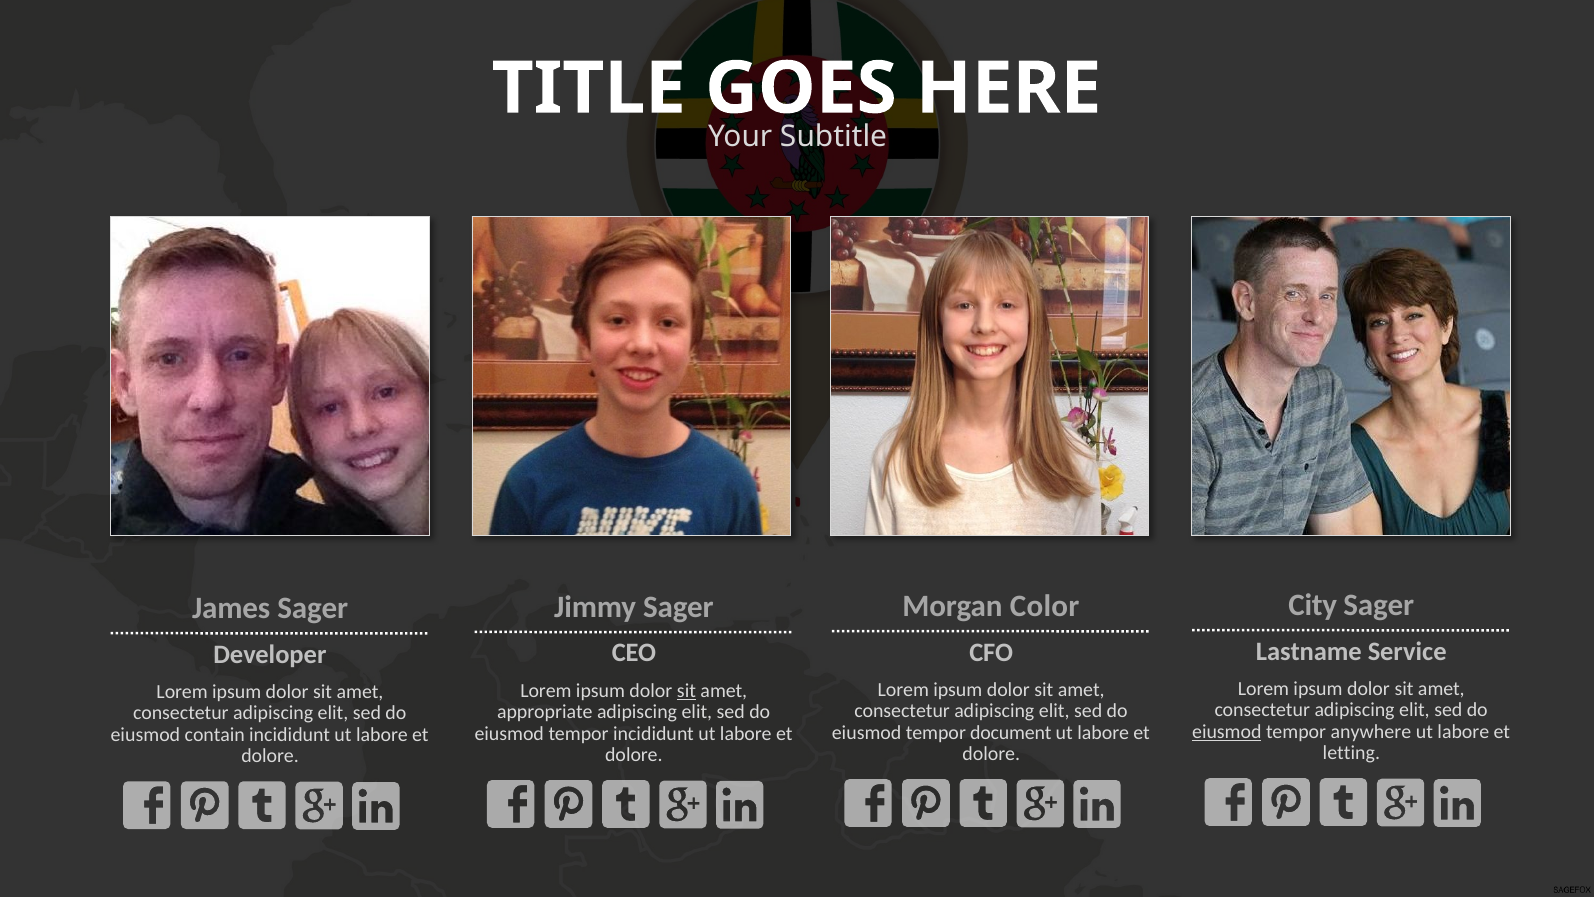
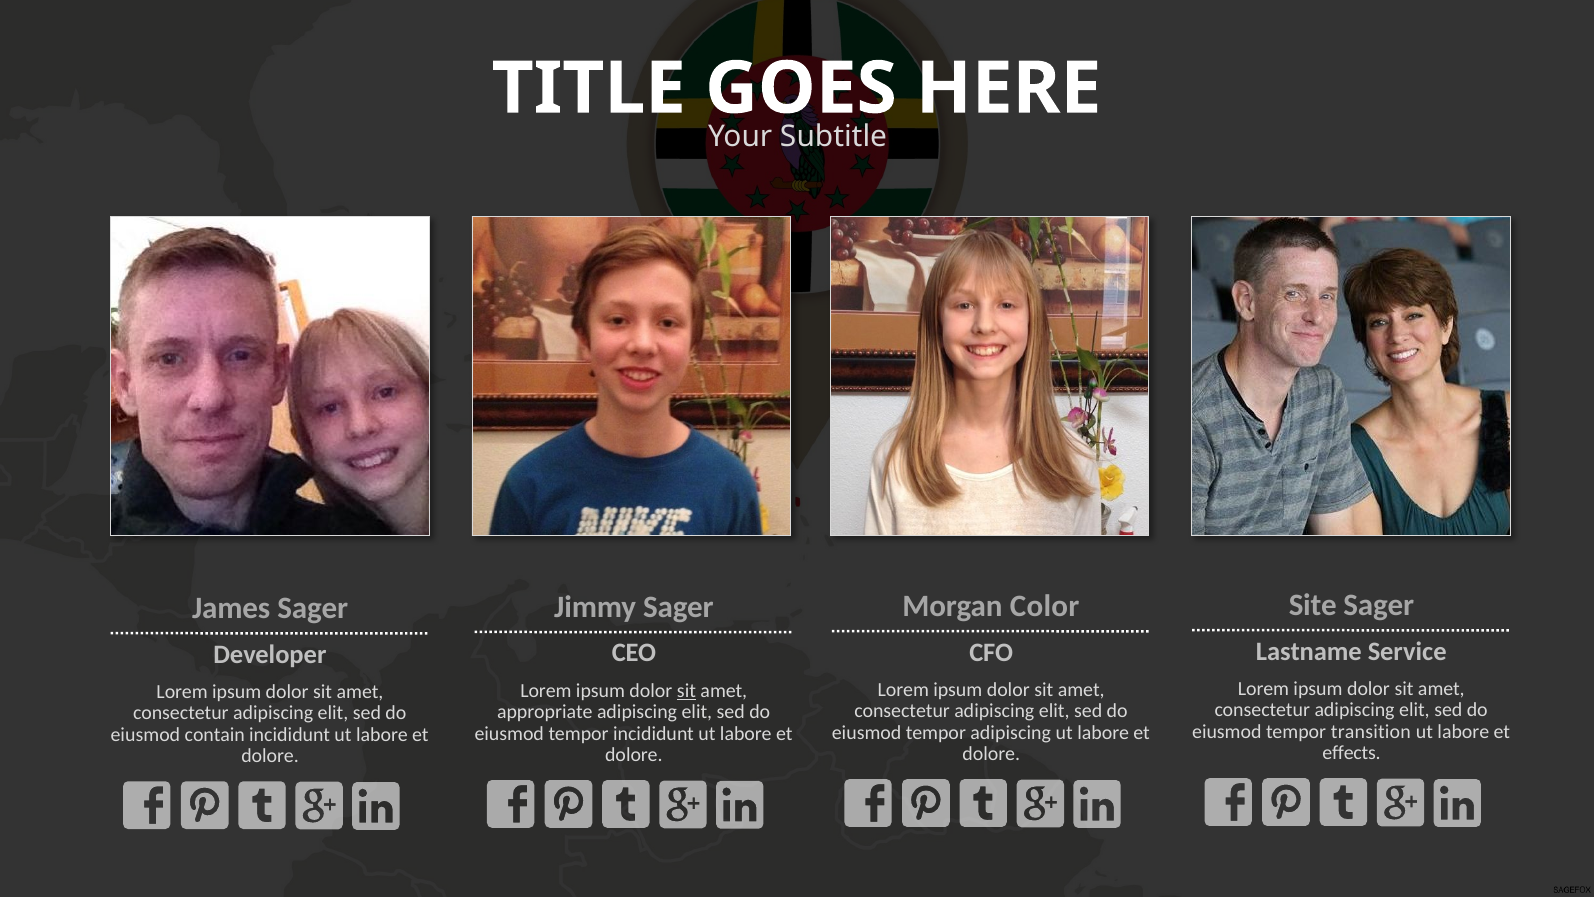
City: City -> Site (1313, 605)
eiusmod underline: present -> none (1227, 732)
anywhere: anywhere -> transition (1371, 732)
tempor document: document -> adipiscing (1011, 732)
letting: letting -> effects (1352, 753)
